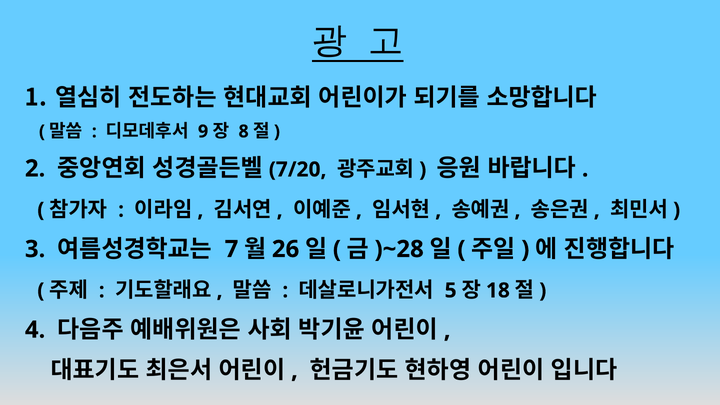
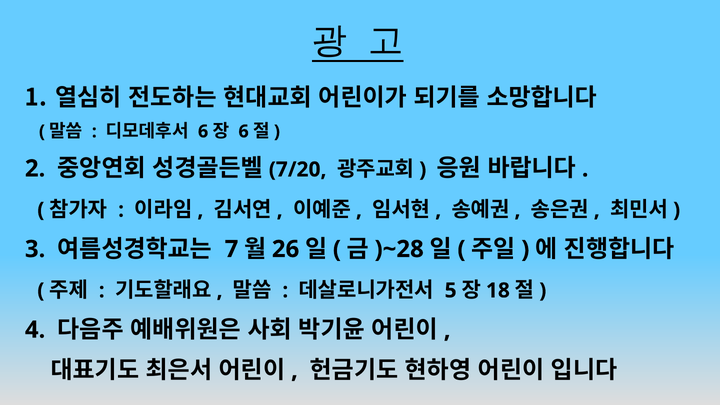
9: 9 -> 6 (203, 131)
8: 8 -> 6 (244, 131)
